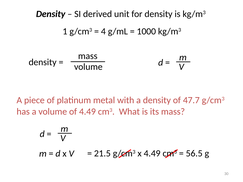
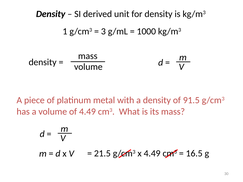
4: 4 -> 3 (103, 32)
47.7: 47.7 -> 91.5 (191, 100)
56.5: 56.5 -> 16.5 (194, 154)
